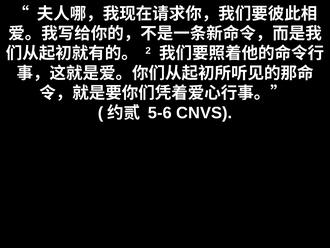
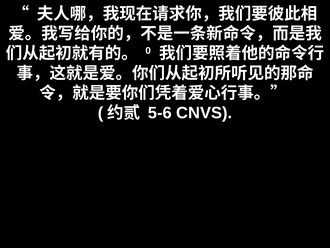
2: 2 -> 0 (148, 51)
